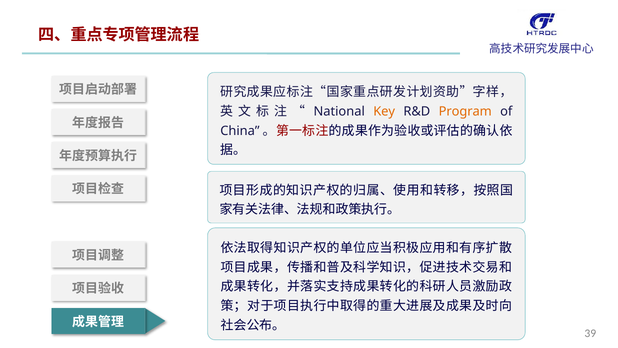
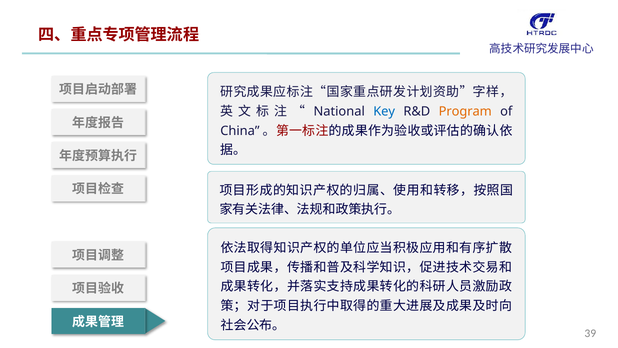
Key colour: orange -> blue (384, 111)
